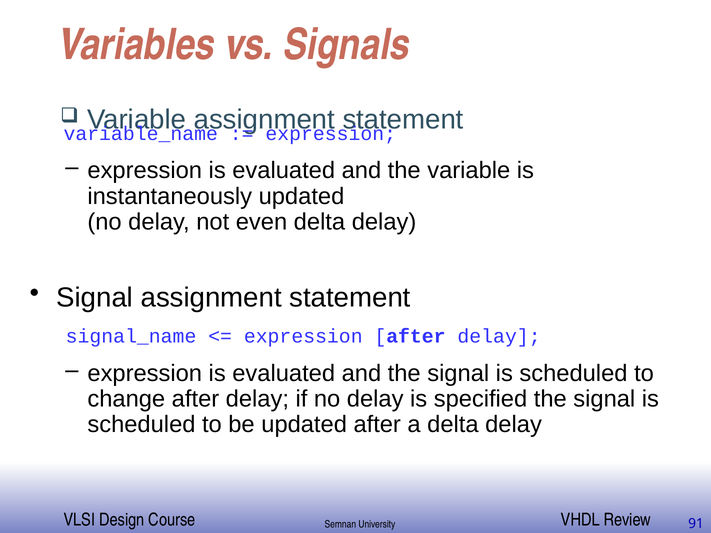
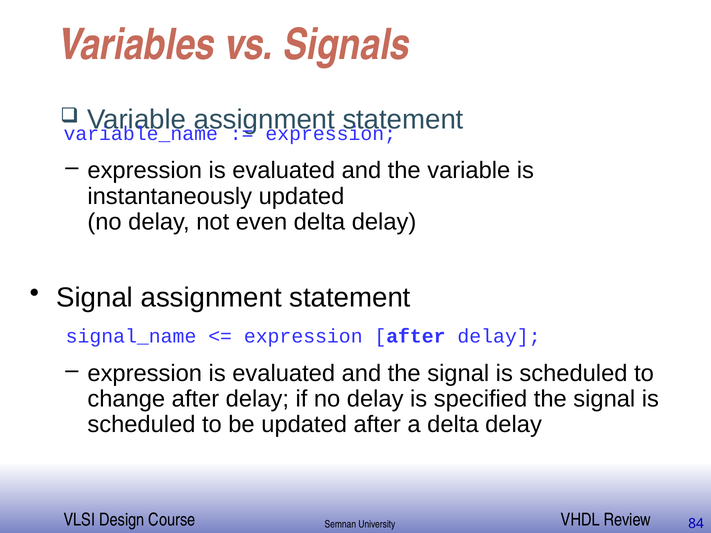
91: 91 -> 84 (696, 524)
